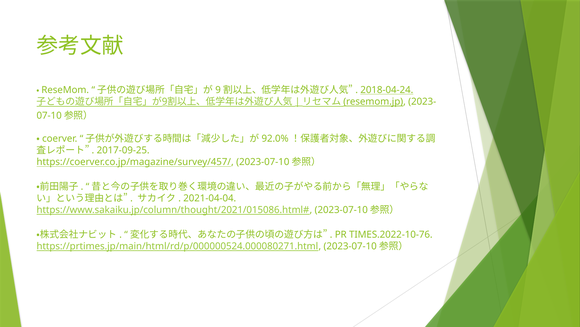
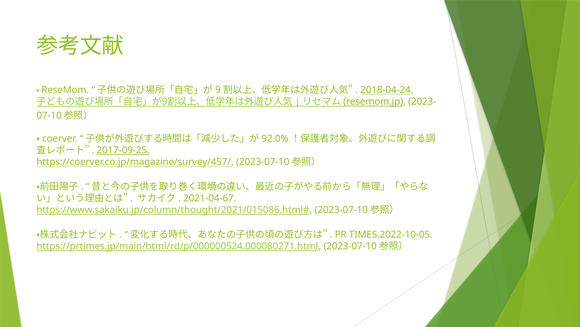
2017-09-25 underline: none -> present (123, 150)
2021-04-04: 2021-04-04 -> 2021-04-67 (210, 198)
TIMES.2022-10-76: TIMES.2022-10-76 -> TIMES.2022-10-05 (391, 234)
